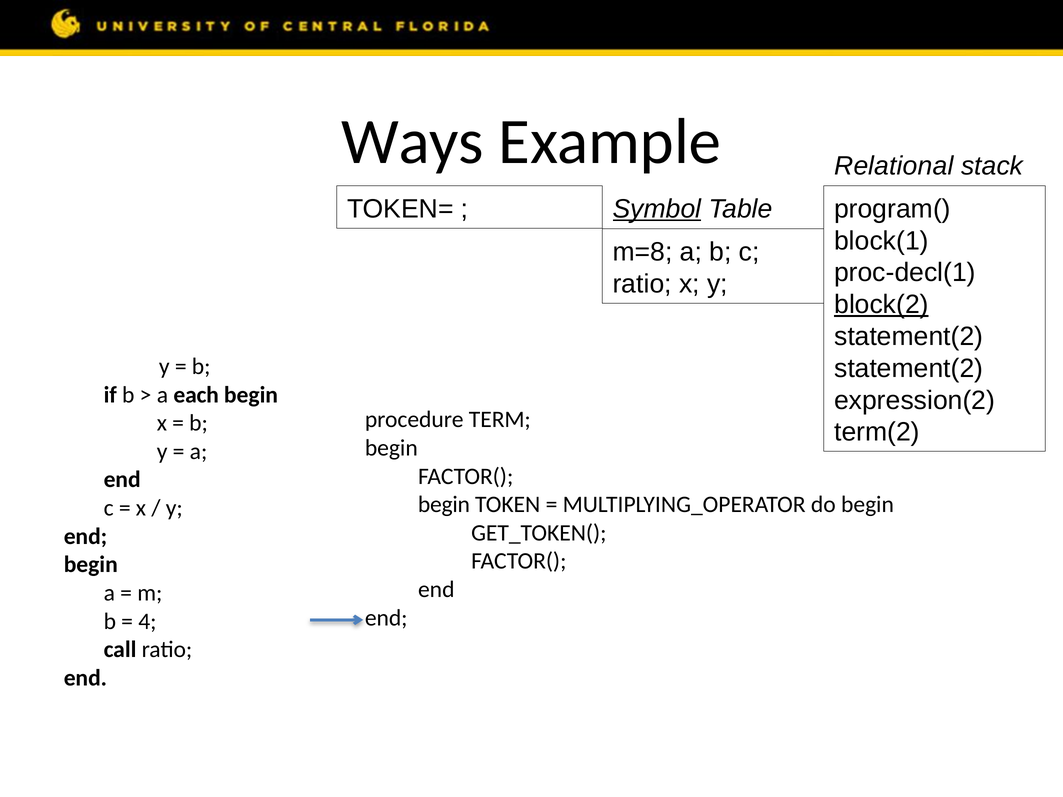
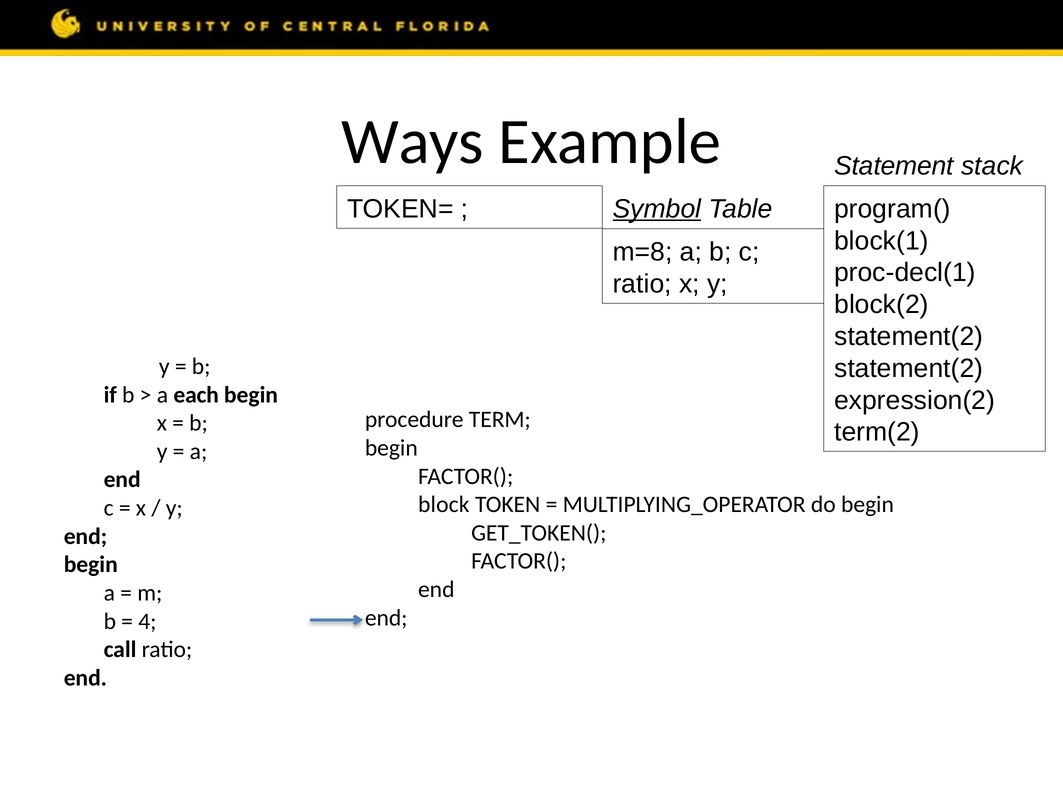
Relational: Relational -> Statement (894, 166)
block(2 underline: present -> none (881, 305)
begin: begin -> block (444, 505)
